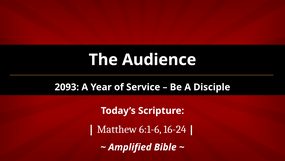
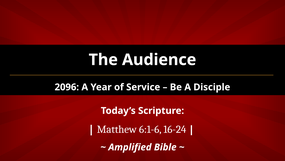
2093: 2093 -> 2096 (67, 87)
